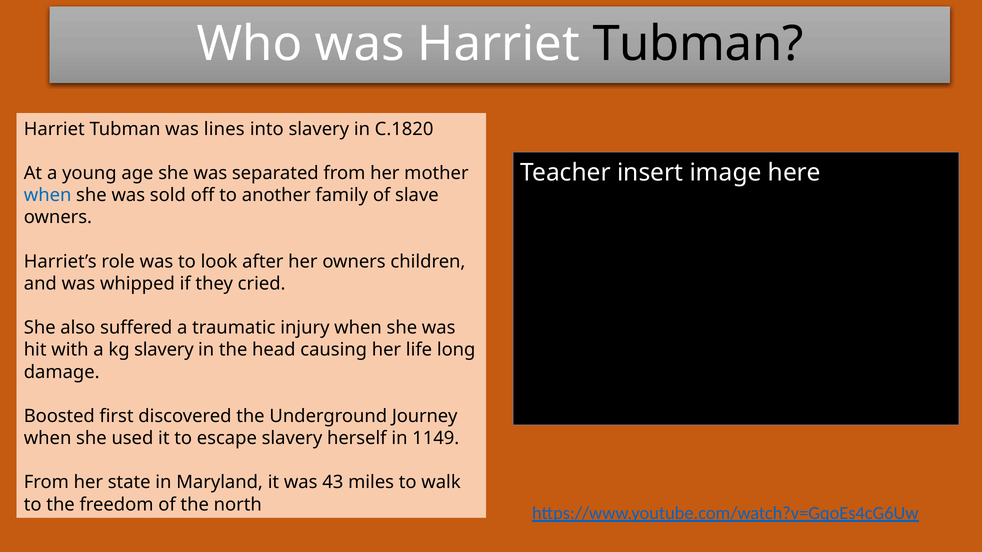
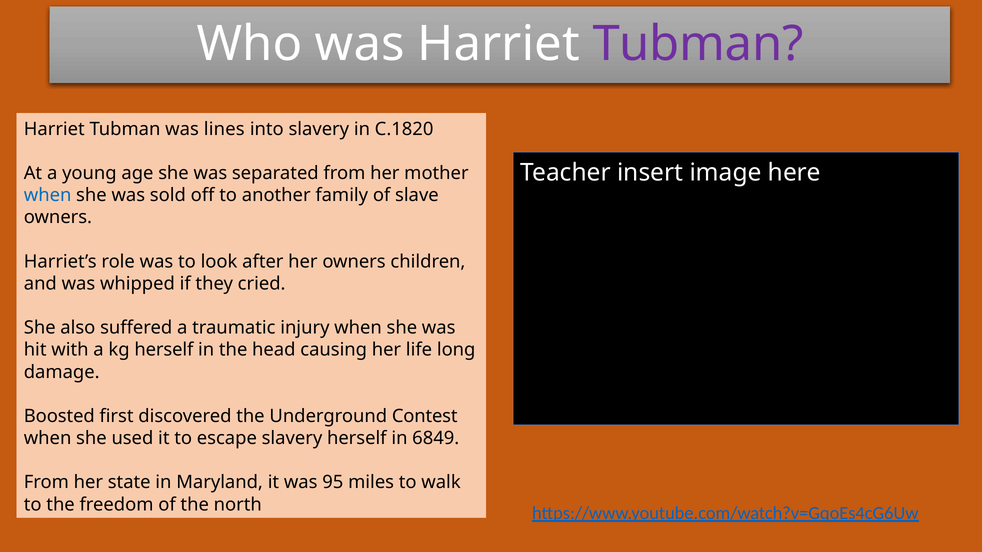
Tubman colour: black -> purple (698, 44)
kg slavery: slavery -> herself (164, 350)
Journey: Journey -> Contest (425, 416)
1149: 1149 -> 6849 (436, 438)
43: 43 -> 95 (333, 483)
